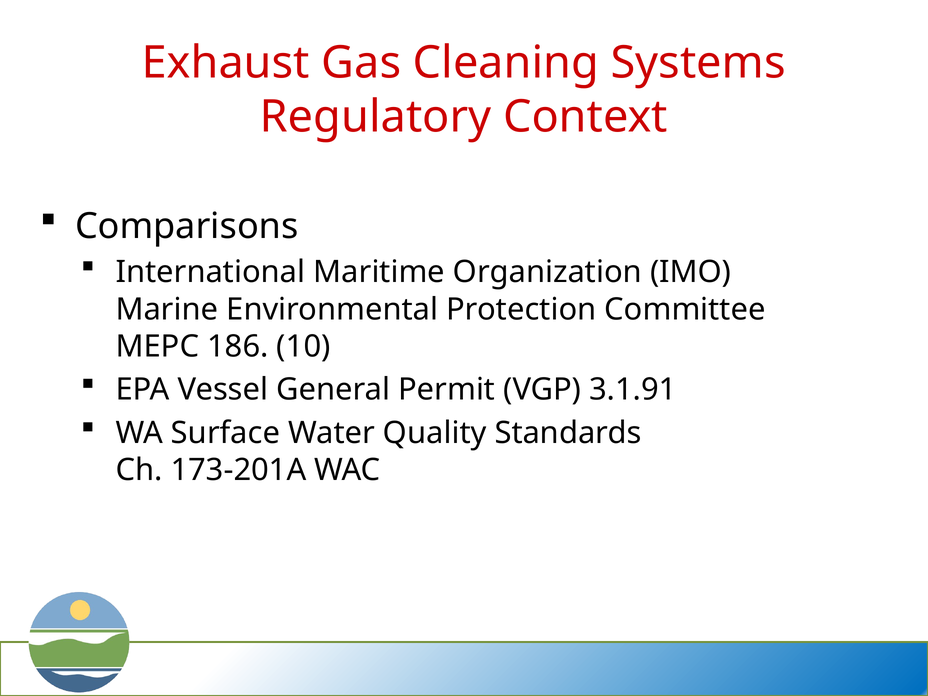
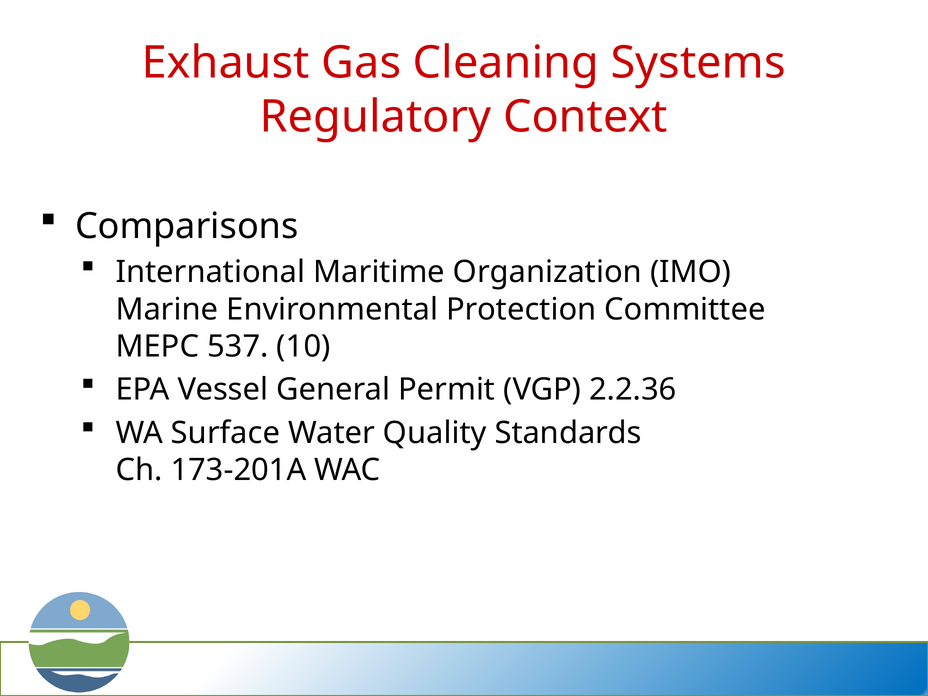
186: 186 -> 537 (238, 346)
3.1.91: 3.1.91 -> 2.2.36 (633, 390)
